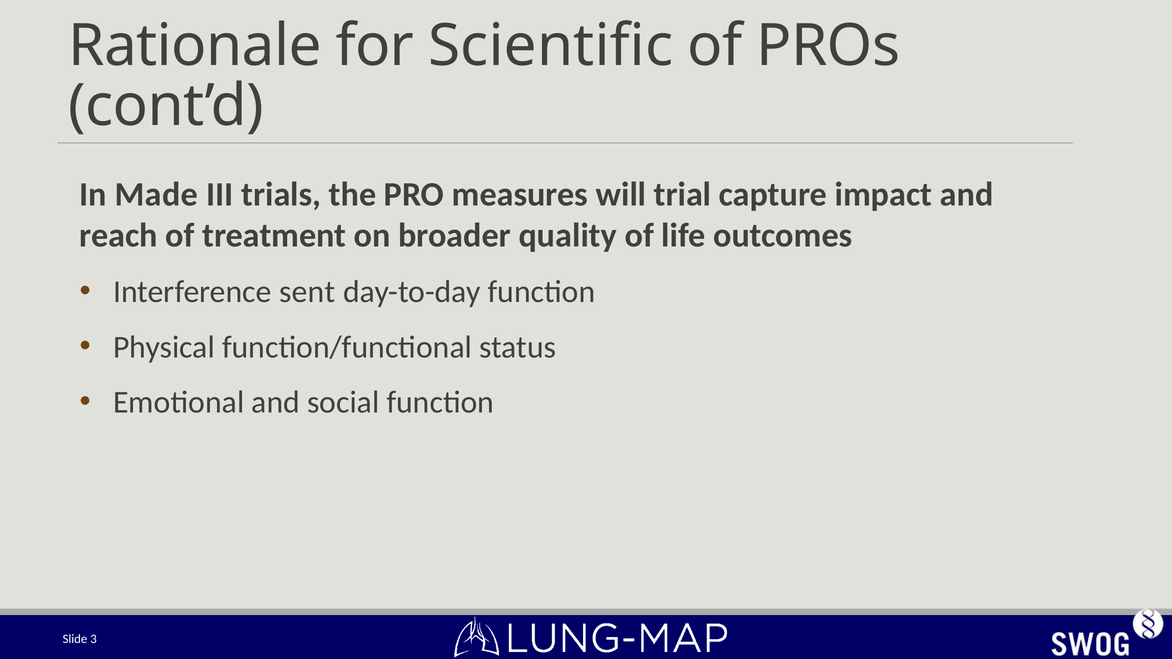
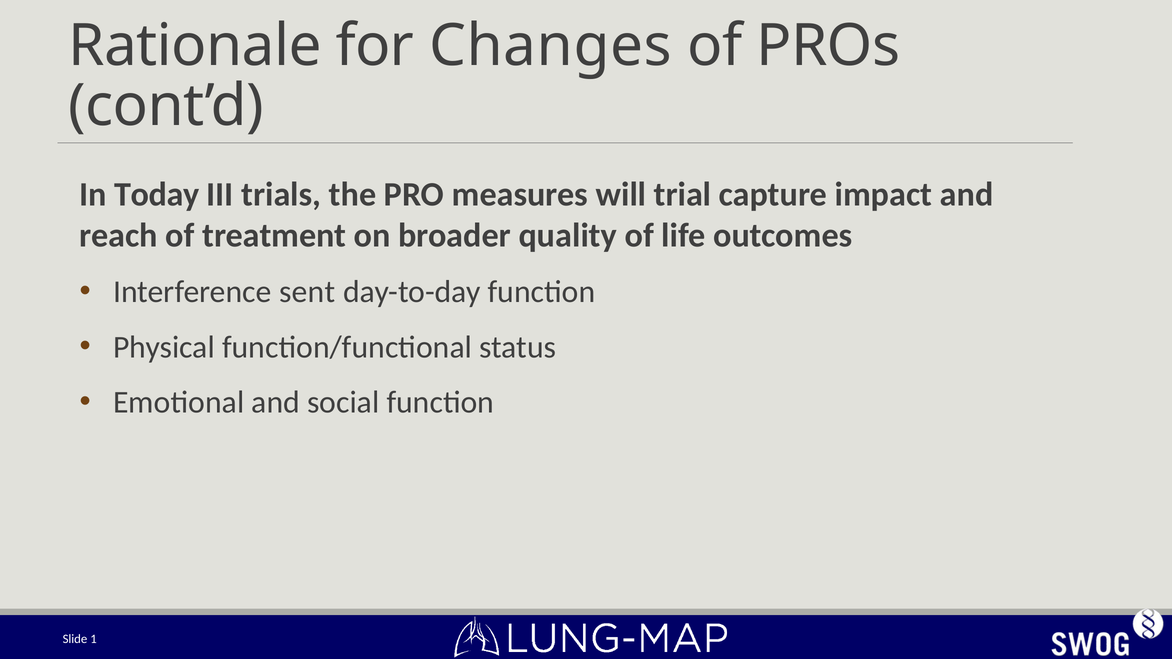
Scientific: Scientific -> Changes (551, 46)
Made: Made -> Today (157, 195)
3: 3 -> 1 (93, 639)
